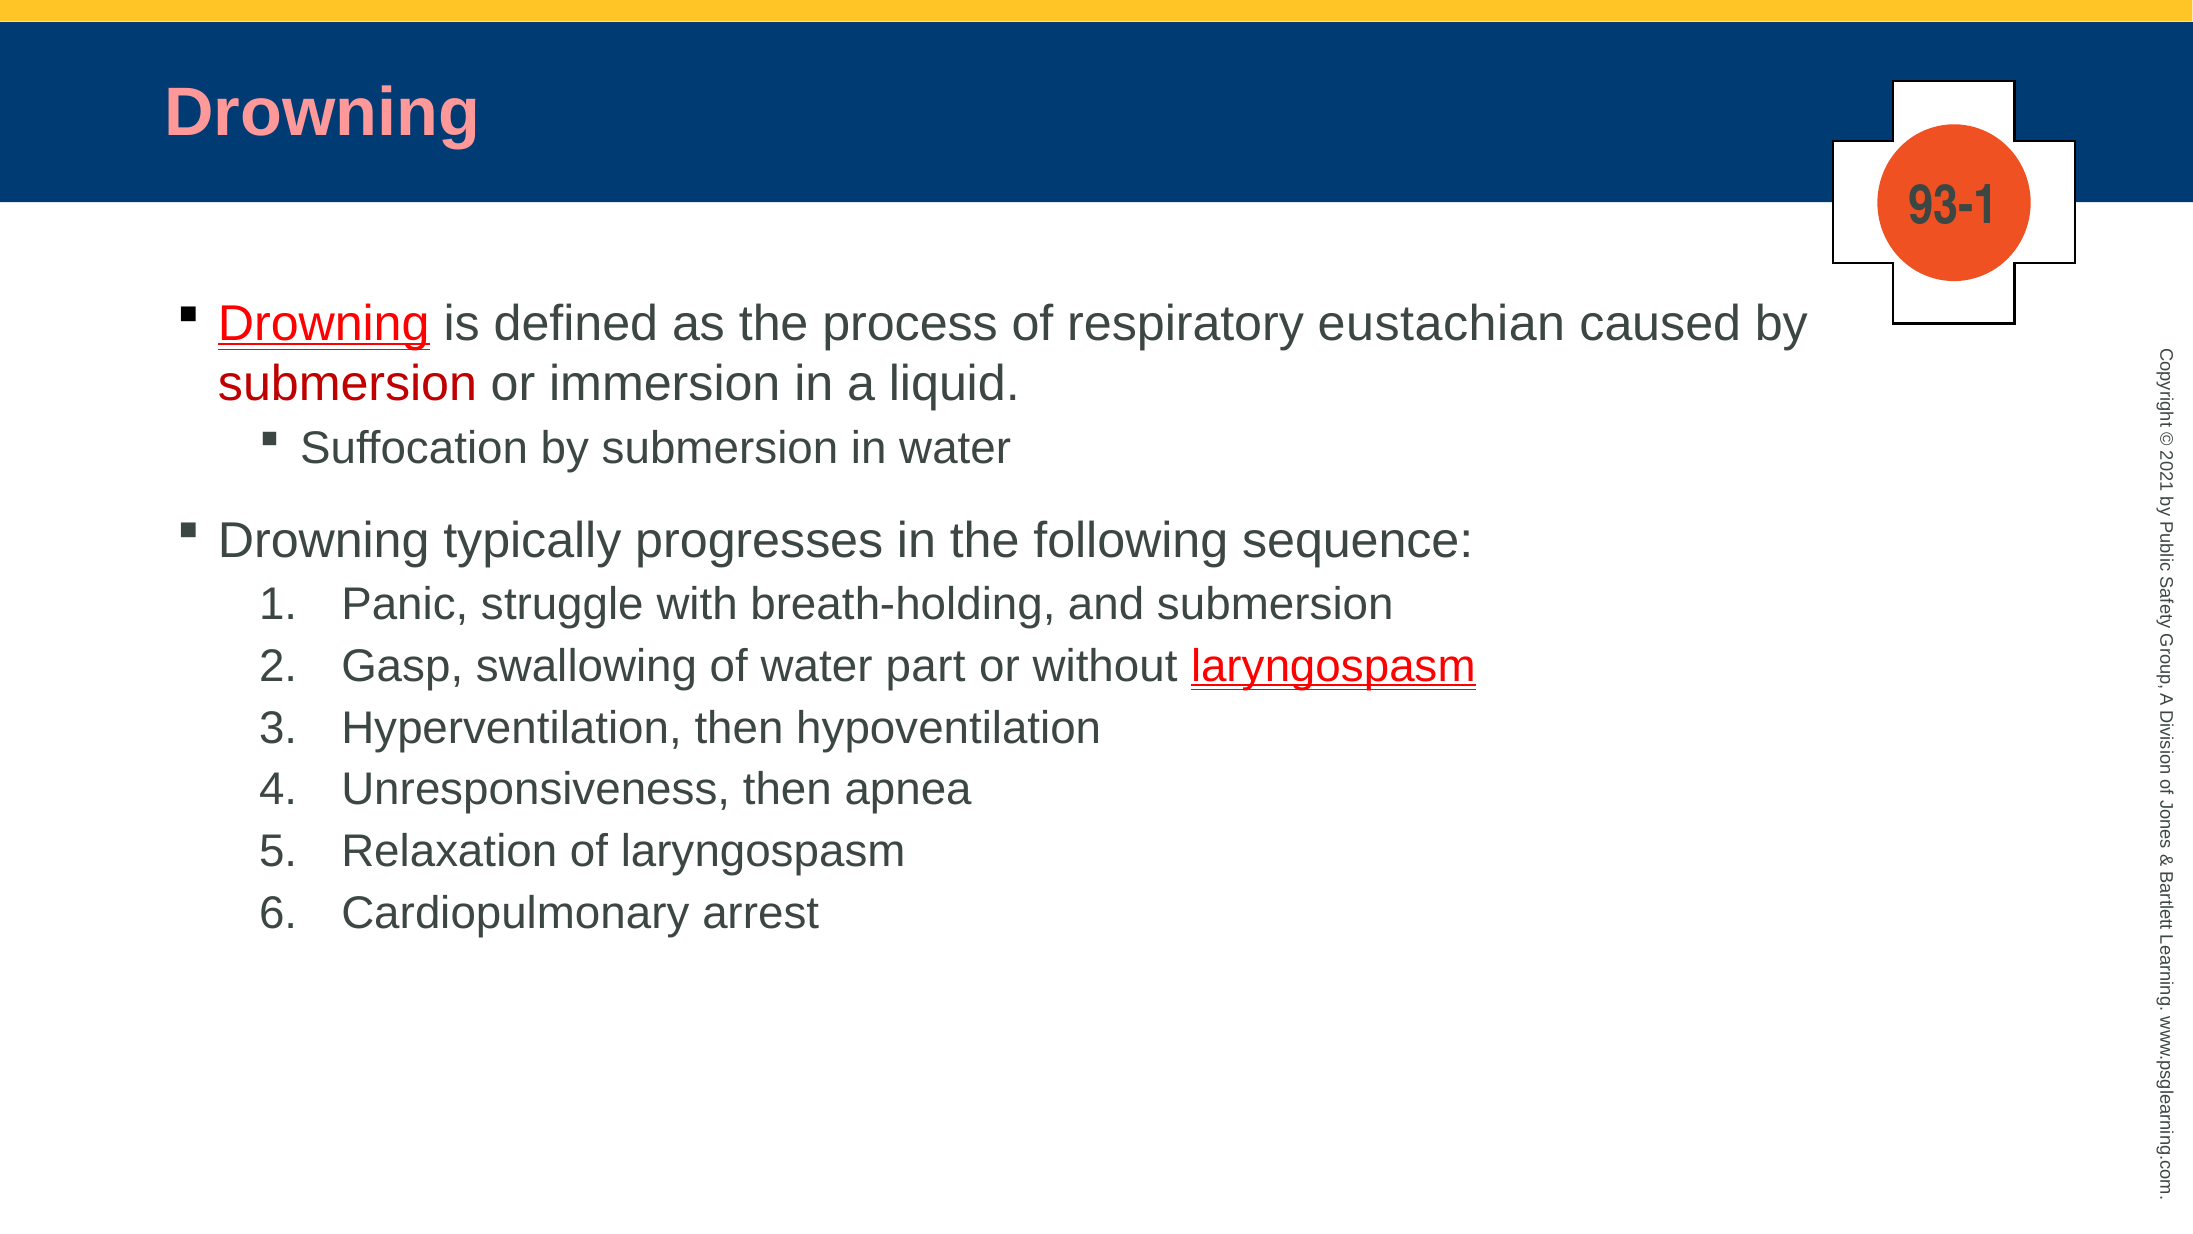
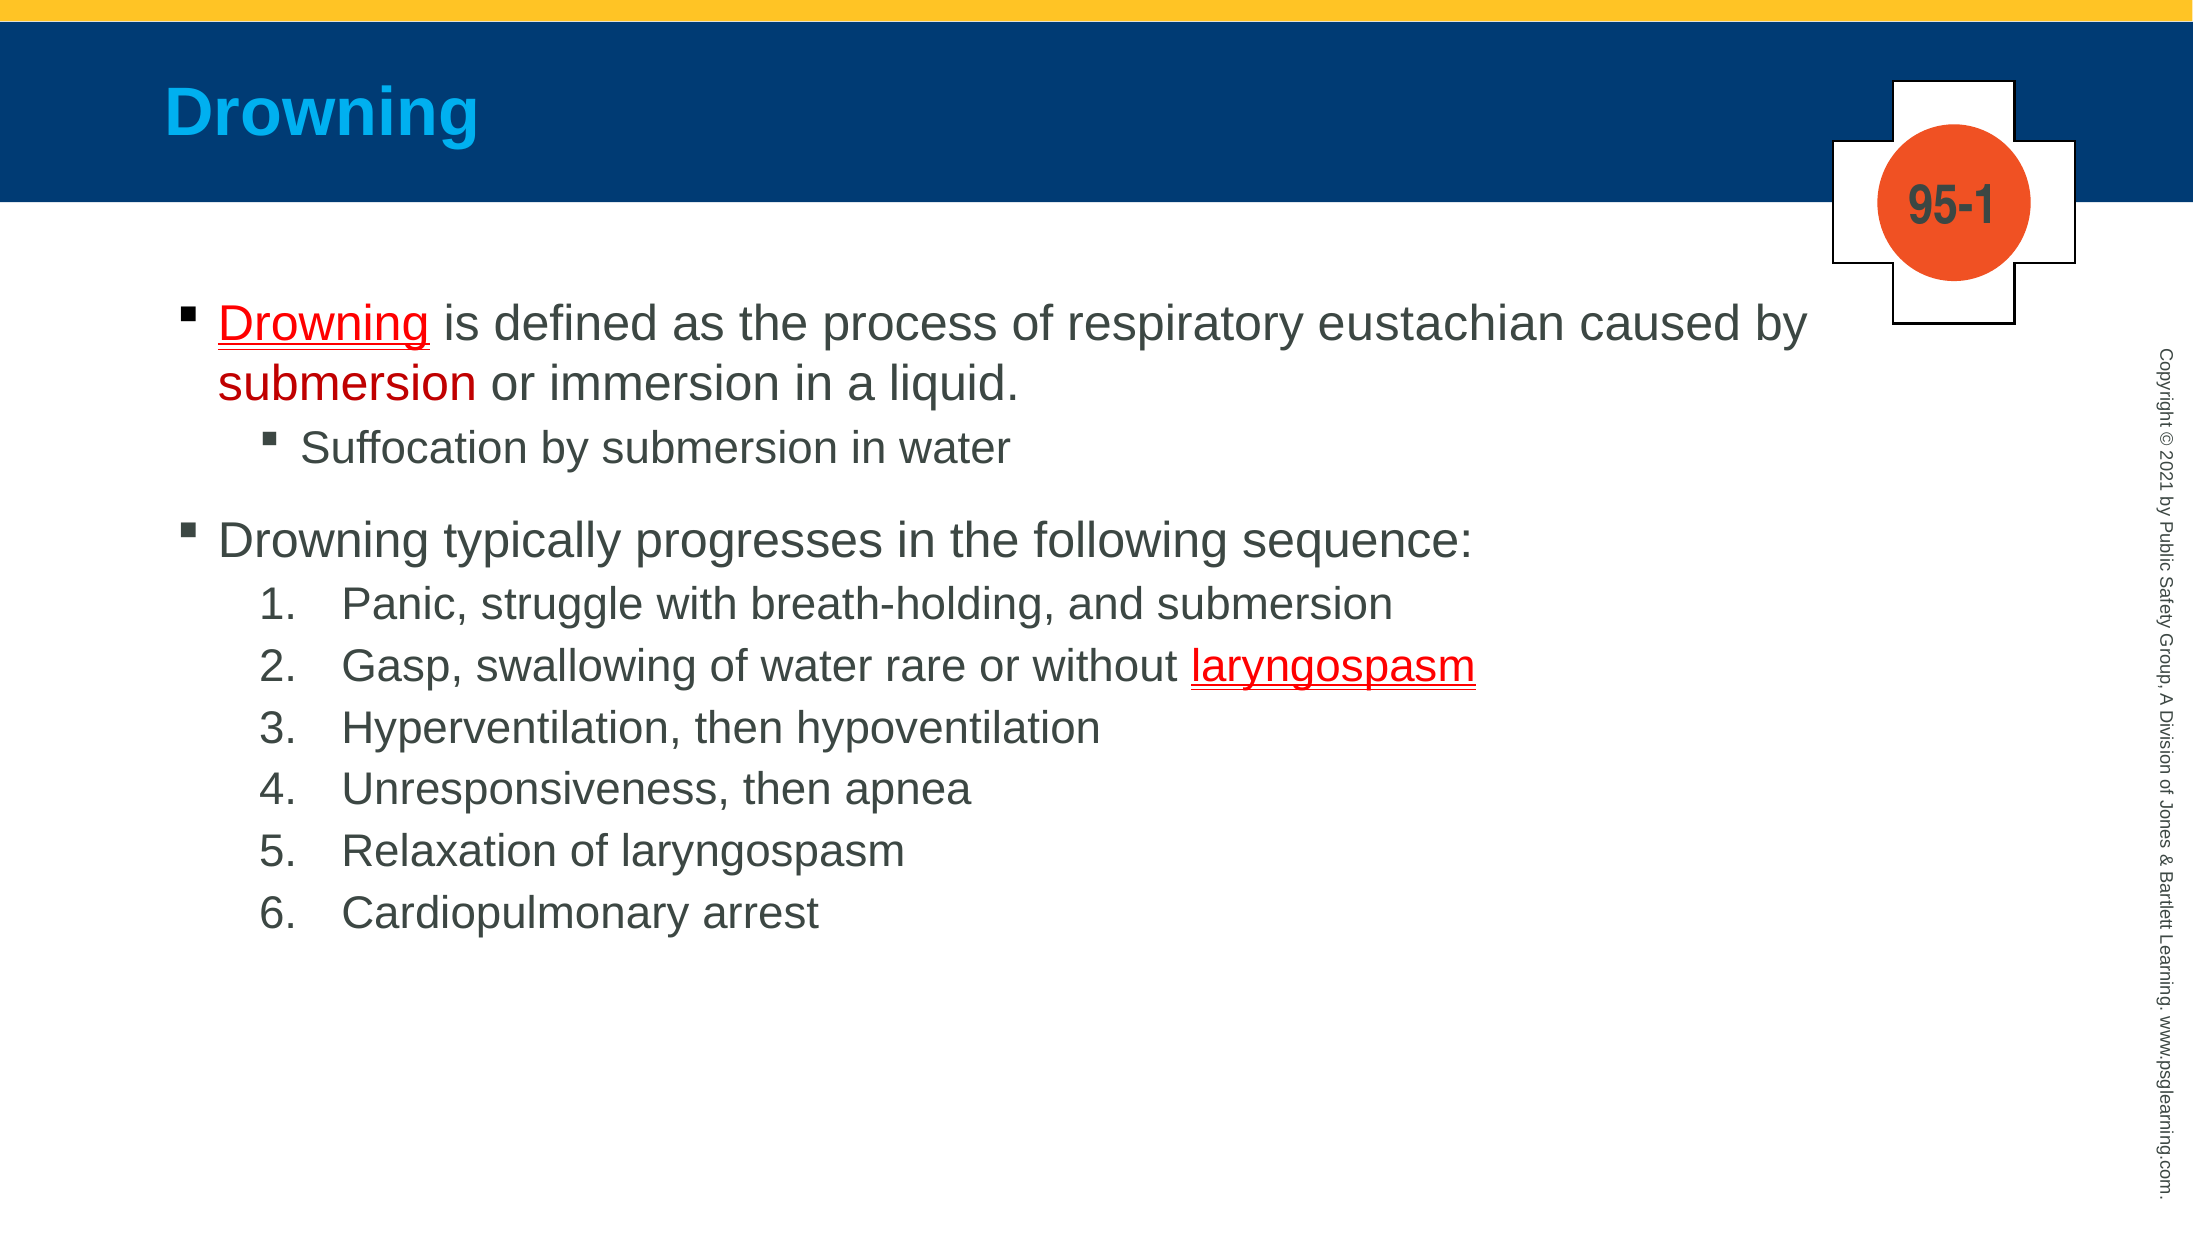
Drowning colour: pink -> light blue (322, 113)
93-1: 93-1 -> 95-1 (1954, 205)
part: part -> rare (926, 666)
